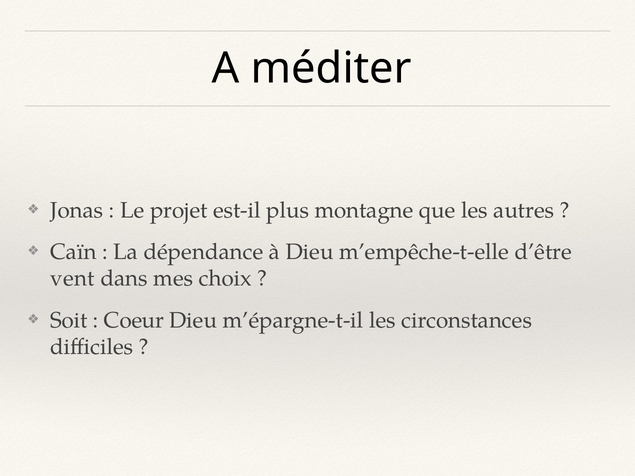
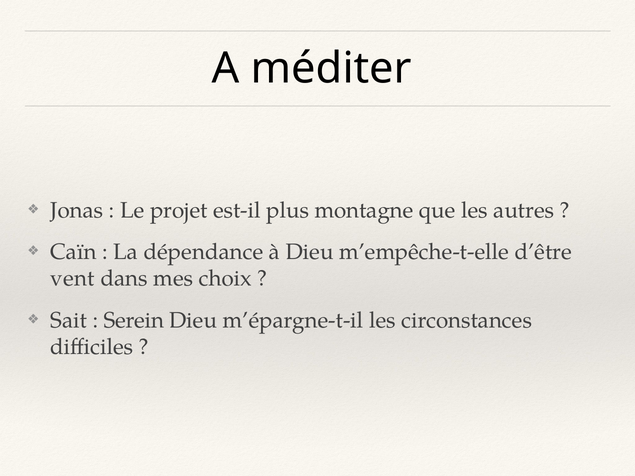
Soit: Soit -> Sait (69, 320)
Coeur: Coeur -> Serein (134, 320)
